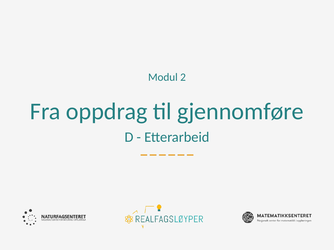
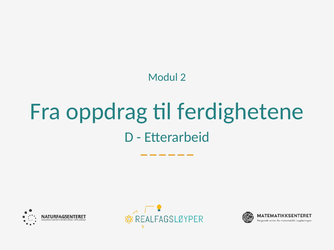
gjennomføre: gjennomføre -> ferdighetene (240, 112)
